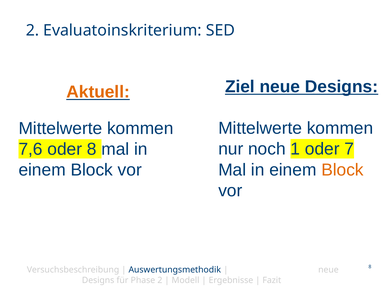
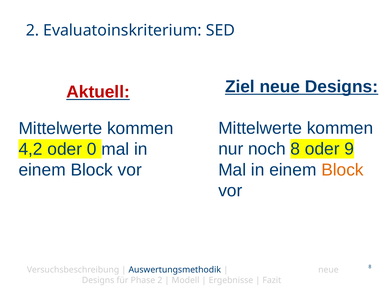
Aktuell colour: orange -> red (98, 92)
noch 1: 1 -> 8 (295, 149)
7: 7 -> 9 (349, 149)
7,6: 7,6 -> 4,2 (31, 149)
oder 8: 8 -> 0 (92, 149)
